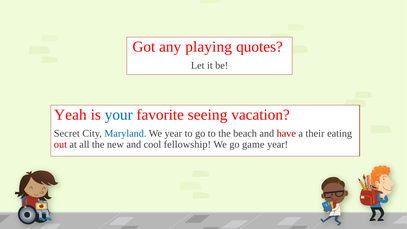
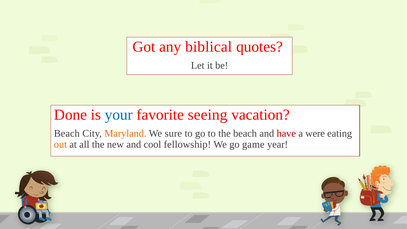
playing: playing -> biblical (209, 47)
Yeah: Yeah -> Done (70, 115)
Secret: Secret -> Beach (67, 134)
Maryland colour: blue -> orange (125, 134)
We year: year -> sure (173, 134)
their: their -> were (315, 134)
out colour: red -> orange (60, 145)
